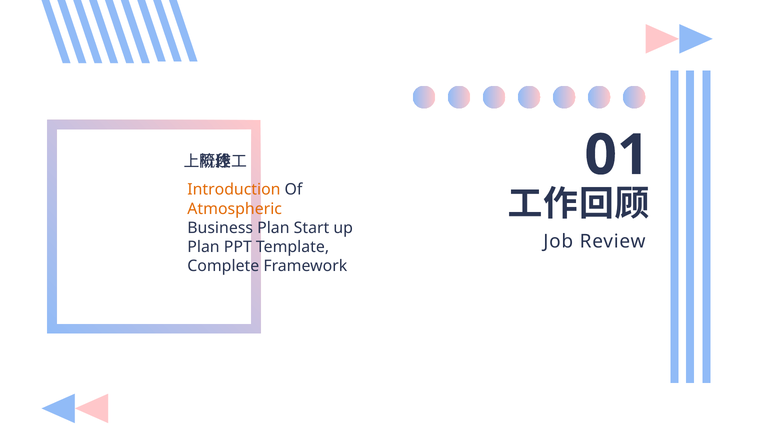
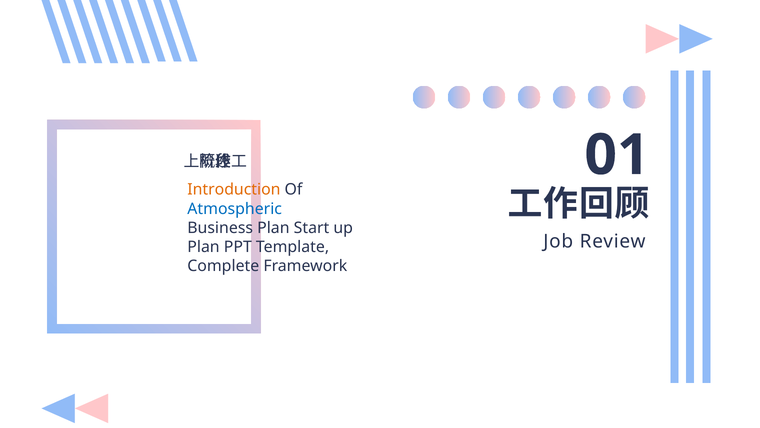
Atmospheric colour: orange -> blue (235, 209)
